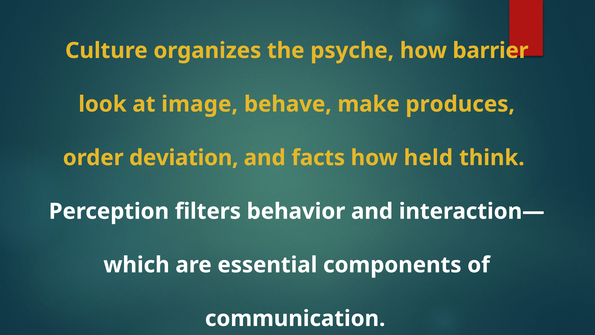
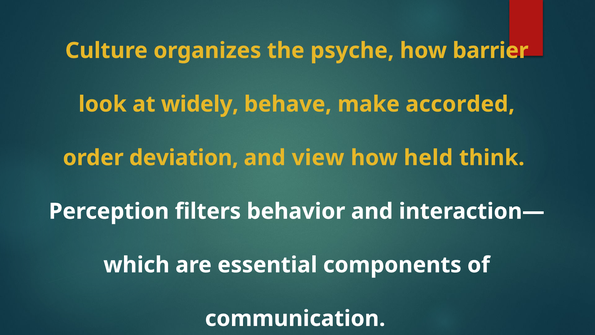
image: image -> widely (200, 104)
produces: produces -> accorded (460, 104)
facts: facts -> view (318, 158)
